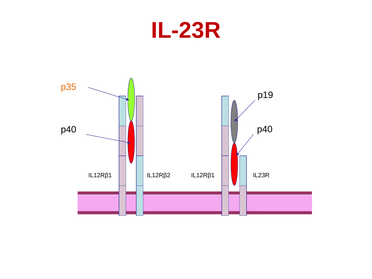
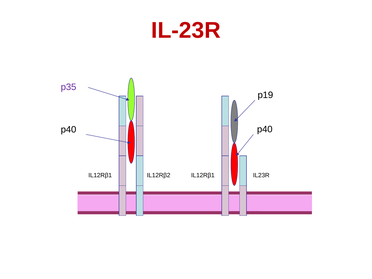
p35 colour: orange -> purple (69, 87)
